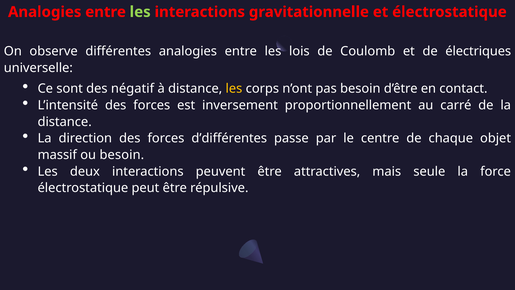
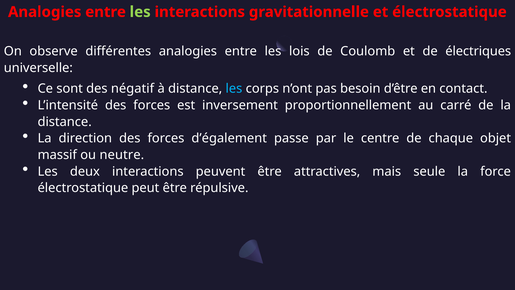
les colour: yellow -> light blue (234, 89)
d’différentes: d’différentes -> d’également (229, 138)
ou besoin: besoin -> neutre (122, 155)
